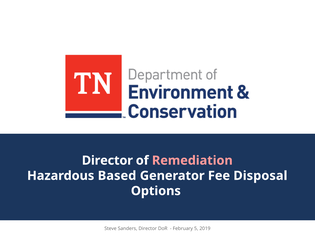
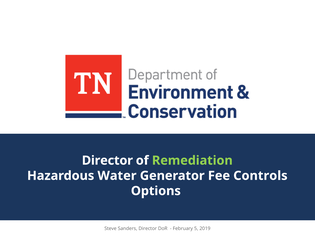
Remediation colour: pink -> light green (192, 161)
Based: Based -> Water (117, 176)
Disposal: Disposal -> Controls (260, 176)
